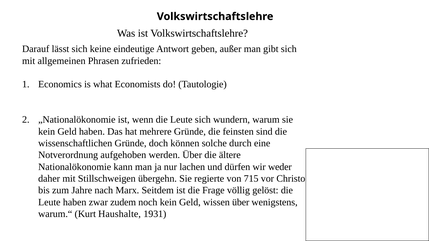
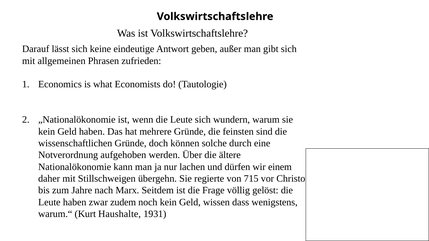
weder: weder -> einem (280, 167)
wissen über: über -> dass (241, 202)
